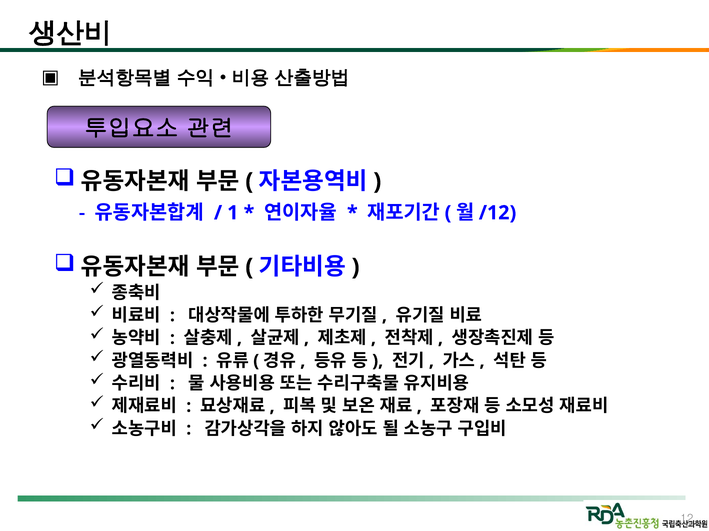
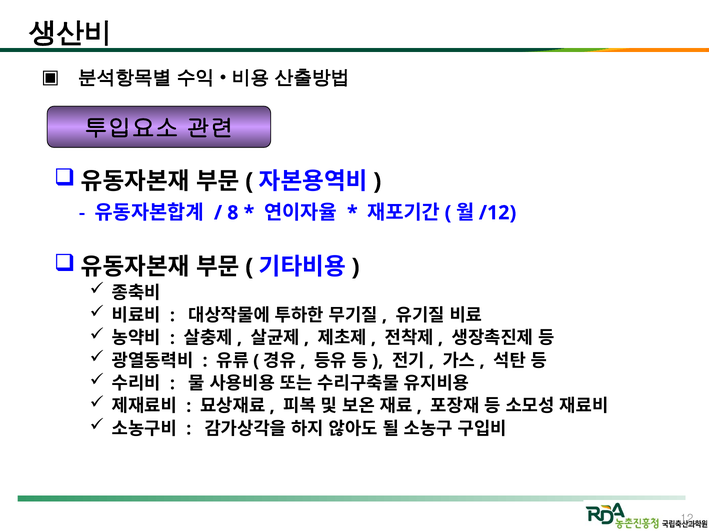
1: 1 -> 8 (233, 213)
